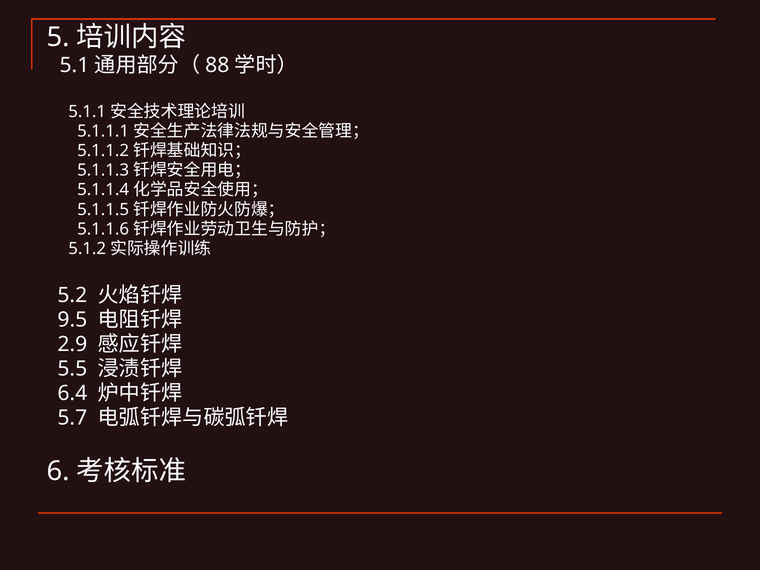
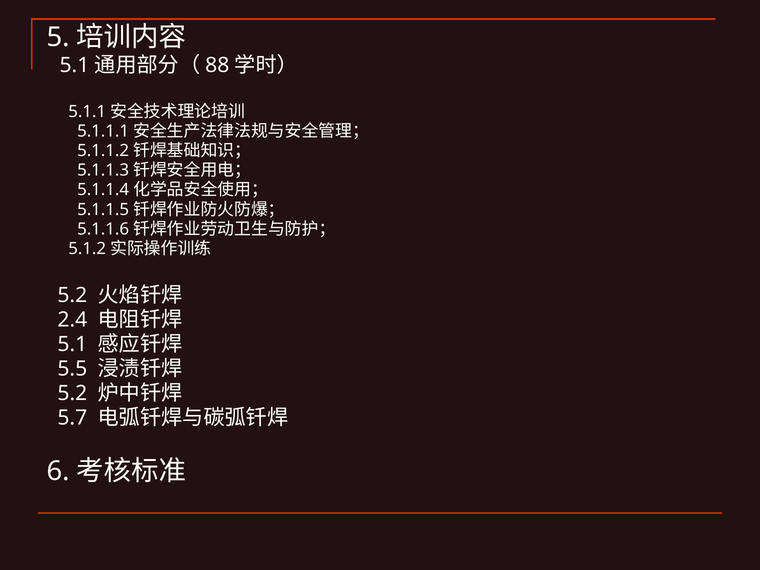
9.5: 9.5 -> 2.4 (72, 320)
2.9: 2.9 -> 5.1 (72, 344)
6.4: 6.4 -> 5.2 (72, 393)
